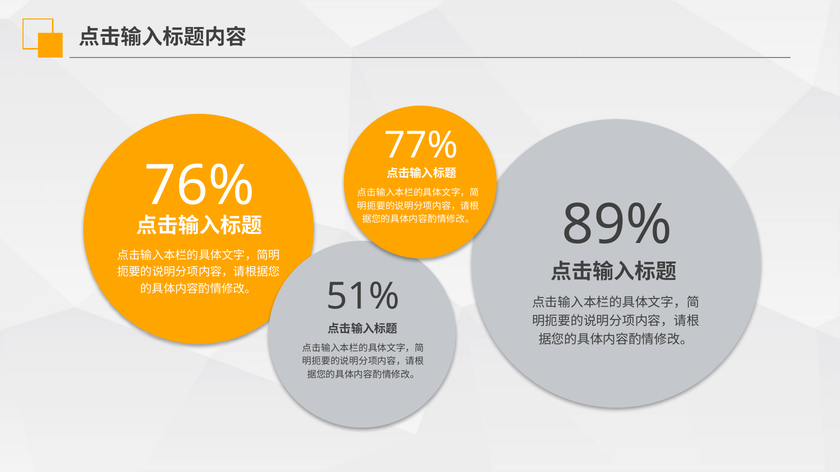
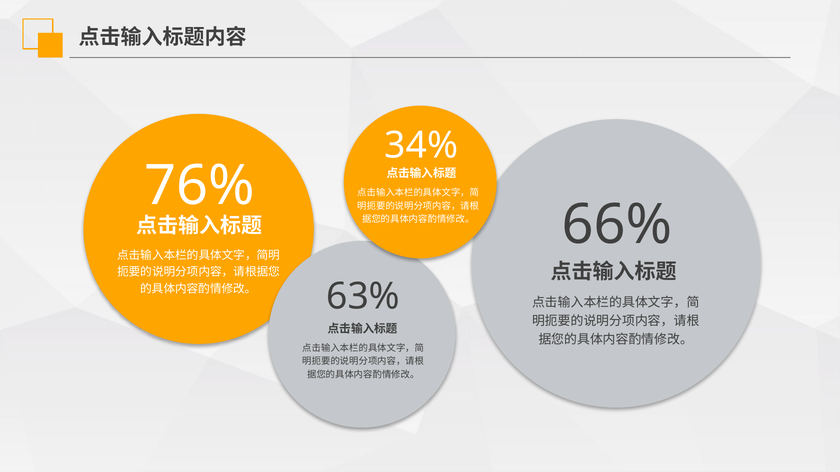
77%: 77% -> 34% (421, 146)
89%: 89% -> 66% (617, 225)
51%: 51% -> 63% (363, 297)
